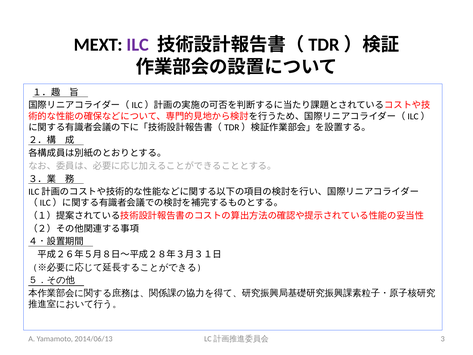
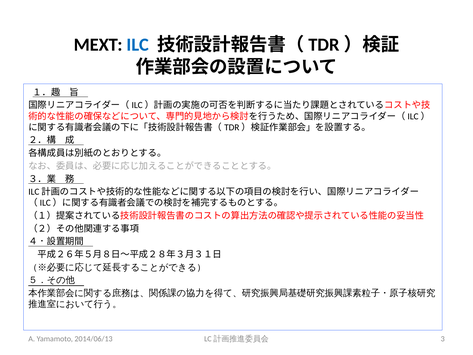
ILC colour: purple -> blue (138, 45)
